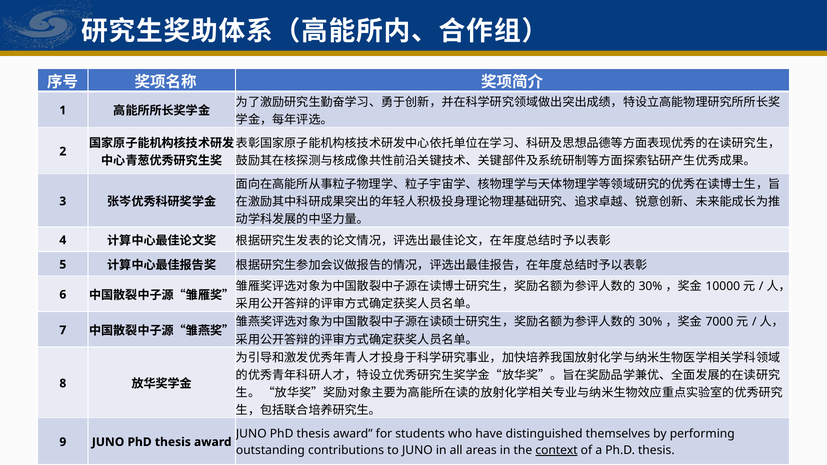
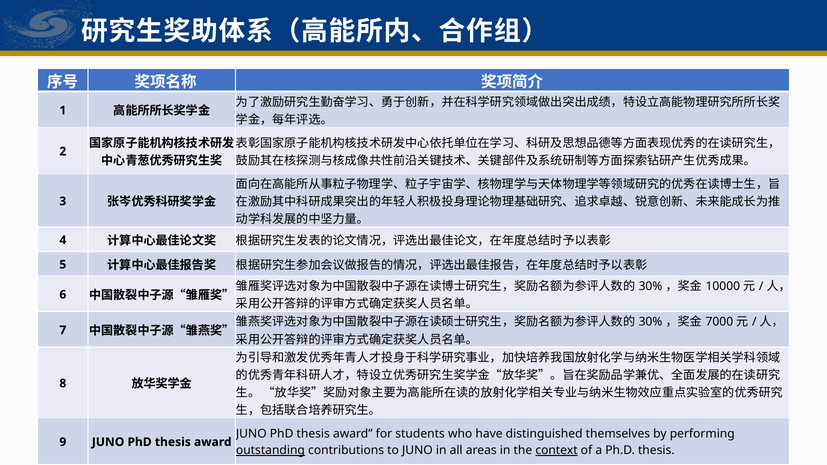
outstanding underline: none -> present (270, 450)
